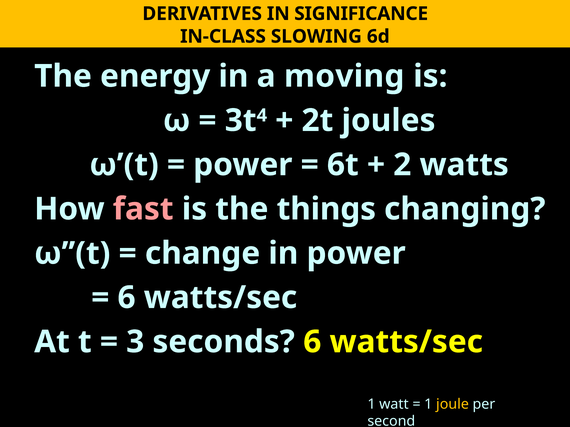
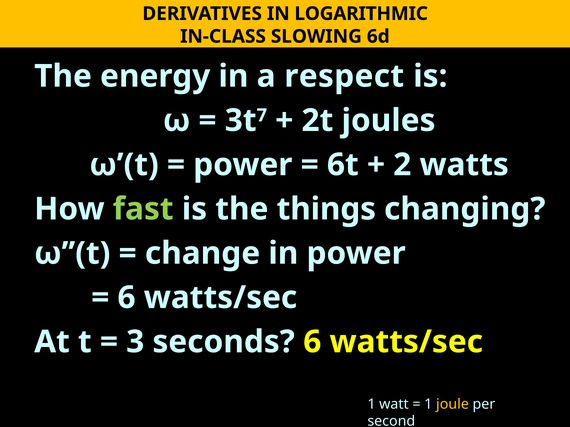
SIGNIFICANCE: SIGNIFICANCE -> LOGARITHMIC (361, 14)
moving: moving -> respect (344, 76)
4: 4 -> 7 (262, 116)
fast colour: pink -> light green (143, 209)
